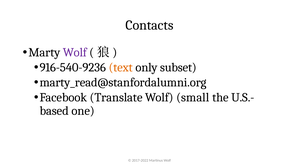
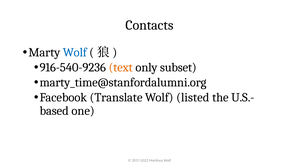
Wolf colour: purple -> blue (75, 53)
marty_read@stanfordalumni.org: marty_read@stanfordalumni.org -> marty_time@stanfordalumni.org (123, 83)
small: small -> listed (193, 98)
